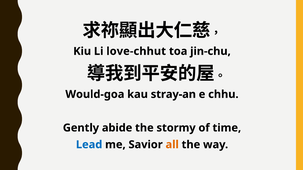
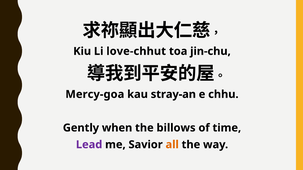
Would-goa: Would-goa -> Mercy-goa (95, 95)
abide: abide -> when (117, 128)
stormy: stormy -> billows (176, 128)
Lead colour: blue -> purple (89, 145)
